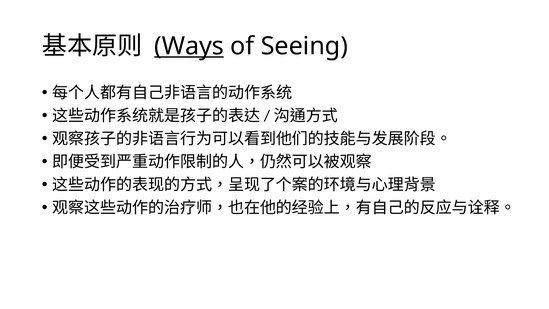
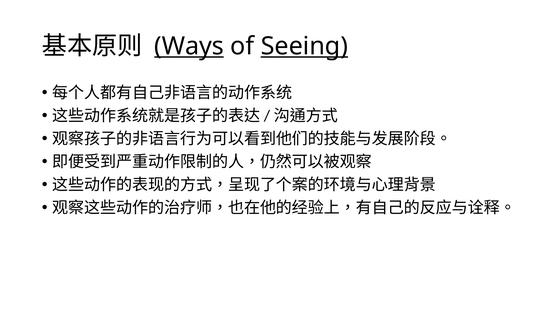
Seeing underline: none -> present (304, 46)
